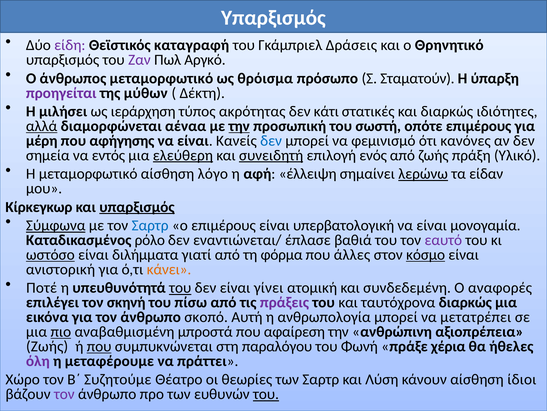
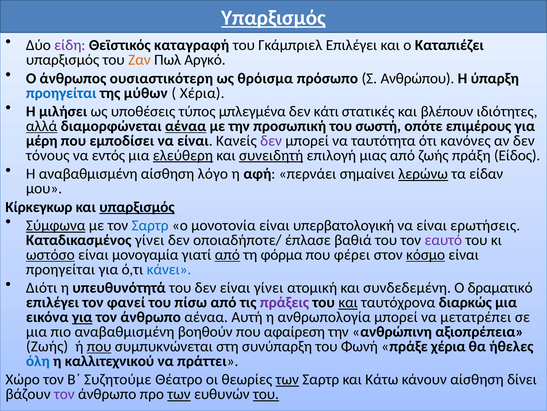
Υπαρξισμός underline: none -> present (274, 18)
Γκάμπριελ Δράσεις: Δράσεις -> Επιλέγει (352, 45)
Θρηνητικό: Θρηνητικό -> Καταπιέζει (449, 45)
Ζαν colour: purple -> orange (139, 60)
άνθρωπος μεταμορφωτικό: μεταμορφωτικό -> ουσιαστικότερη (161, 78)
Σταματούν: Σταματούν -> Ανθρώπου (417, 78)
προηγείται colour: purple -> blue (61, 93)
Δέκτη: Δέκτη -> Χέρια (202, 93)
ιεράρχηση: ιεράρχηση -> υποθέσεις (143, 111)
ακρότητας: ακρότητας -> μπλεγμένα (252, 111)
και διαρκώς: διαρκώς -> βλέπουν (447, 111)
αέναα underline: none -> present (186, 126)
την underline: present -> none (239, 126)
αφήγησης: αφήγησης -> εμποδίσει (122, 140)
δεν colour: blue -> purple (271, 140)
φεμινισμό: φεμινισμό -> ταυτότητα (383, 140)
σημεία: σημεία -> τόνους (48, 155)
ενός: ενός -> μιας (373, 155)
Υλικό: Υλικό -> Είδος (517, 155)
Η μεταμορφωτικό: μεταμορφωτικό -> αναβαθμισμένη (88, 174)
έλλειψη: έλλειψη -> περνάει (308, 174)
ο επιμέρους: επιμέρους -> μονοτονία (223, 225)
μονογαμία: μονογαμία -> ερωτήσεις (485, 225)
Καταδικασμένος ρόλο: ρόλο -> γίνει (150, 240)
εναντιώνεται/: εναντιώνεται/ -> οποιαδήποτε/ (237, 240)
διλήμματα: διλήμματα -> μονογαμία (145, 254)
από underline: none -> present (227, 254)
άλλες: άλλες -> φέρει (352, 254)
ανιστορική: ανιστορική -> προηγείται (61, 269)
κάνει colour: orange -> blue (169, 269)
Ποτέ: Ποτέ -> Διότι (42, 287)
του underline: present -> none (180, 287)
αναφορές: αναφορές -> δραματικό (500, 287)
σκηνή: σκηνή -> φανεί (126, 302)
και underline: none -> present (348, 302)
για underline: none -> present (82, 317)
άνθρωπο σκοπό: σκοπό -> αέναα (206, 317)
πιο underline: present -> none (61, 331)
μπροστά: μπροστά -> βοηθούν (205, 331)
παραλόγου: παραλόγου -> συνύπαρξη (277, 346)
όλη colour: purple -> blue (38, 360)
μεταφέρουμε: μεταφέρουμε -> καλλιτεχνικού (109, 360)
των underline: none -> present (287, 379)
Λύση: Λύση -> Κάτω (382, 379)
ίδιοι: ίδιοι -> δίνει (522, 379)
των underline: none -> present (179, 393)
